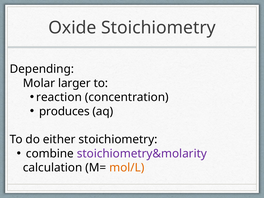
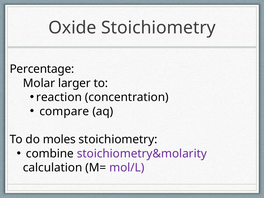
Depending: Depending -> Percentage (42, 69)
produces: produces -> compare (64, 111)
either: either -> moles (59, 139)
mol/L colour: orange -> purple (127, 168)
